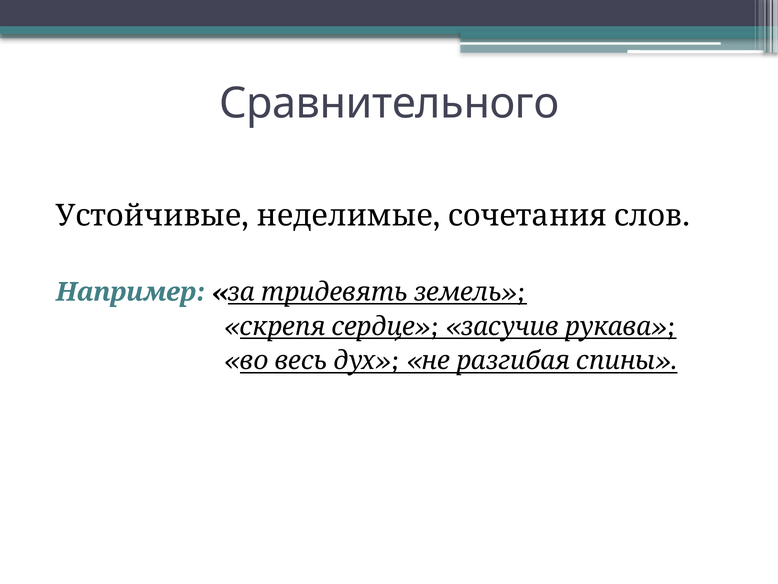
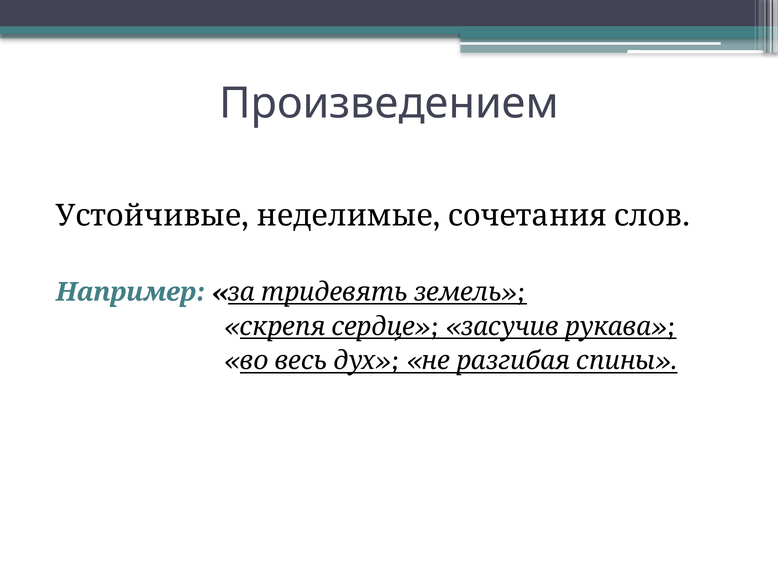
Сравнительного: Сравнительного -> Произведением (389, 103)
